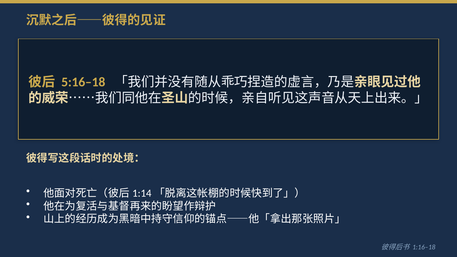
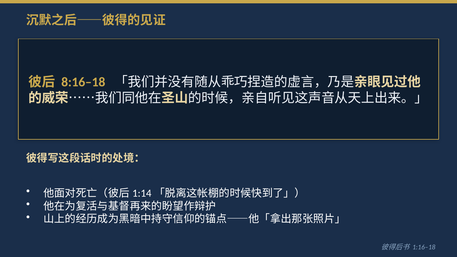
5:16–18: 5:16–18 -> 8:16–18 (83, 82)
